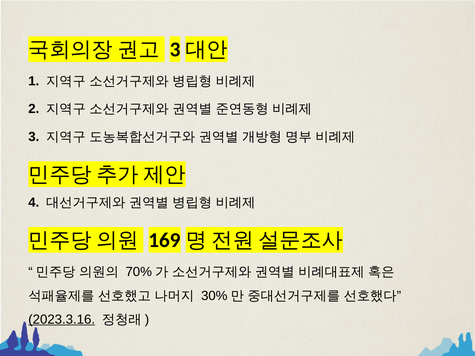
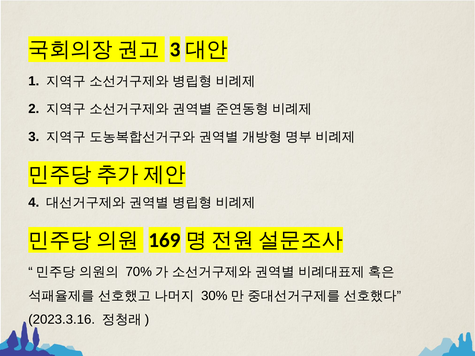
2023.3.16 underline: present -> none (62, 320)
